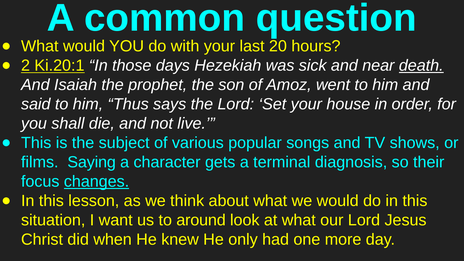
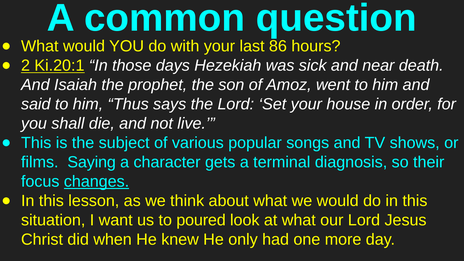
20: 20 -> 86 (278, 46)
death underline: present -> none (421, 66)
around: around -> poured (201, 220)
